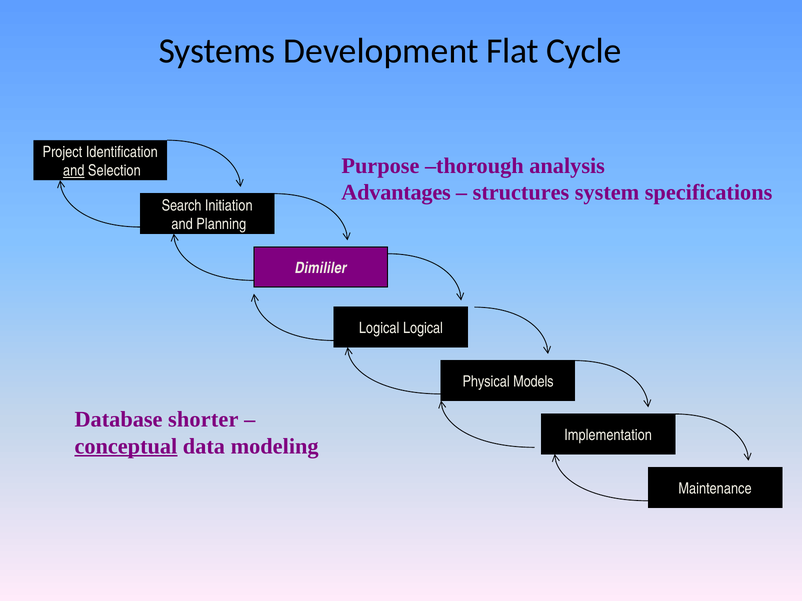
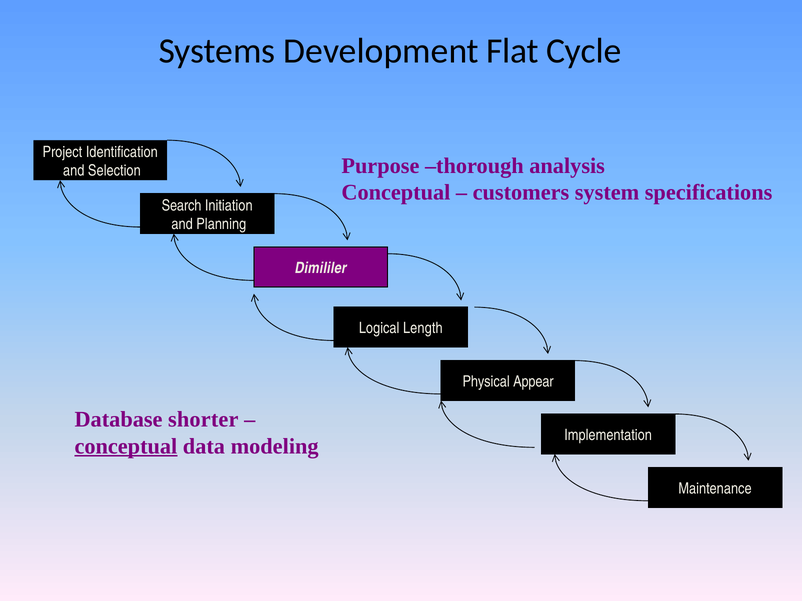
and underline: present -> none (74, 171)
Advantages: Advantages -> Conceptual (396, 193)
structures: structures -> customers (521, 193)
Logical Logical: Logical -> Length (423, 329)
Models: Models -> Appear (533, 382)
